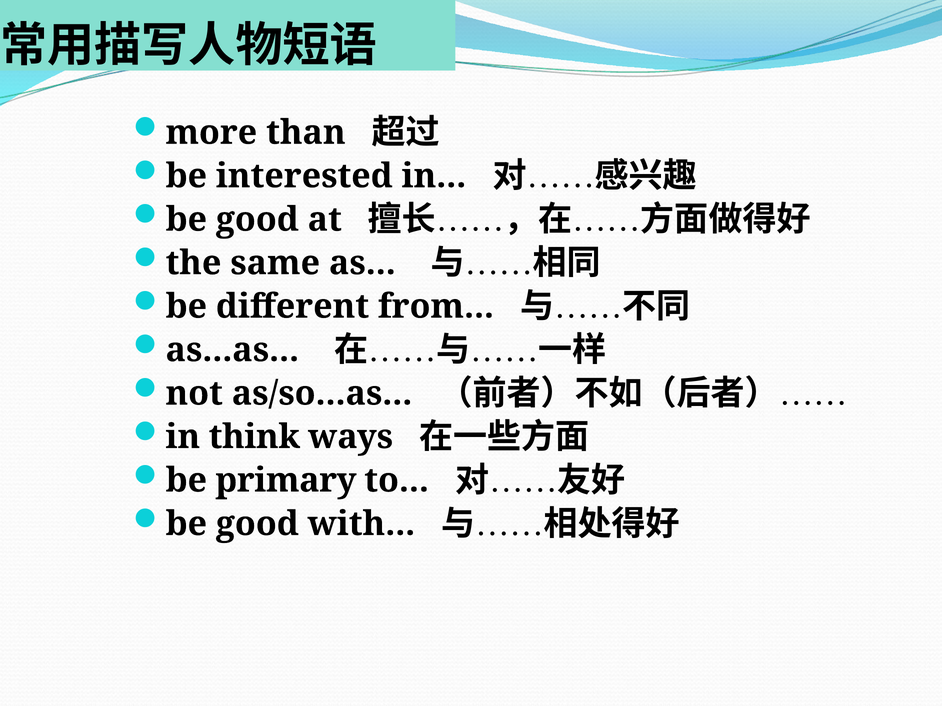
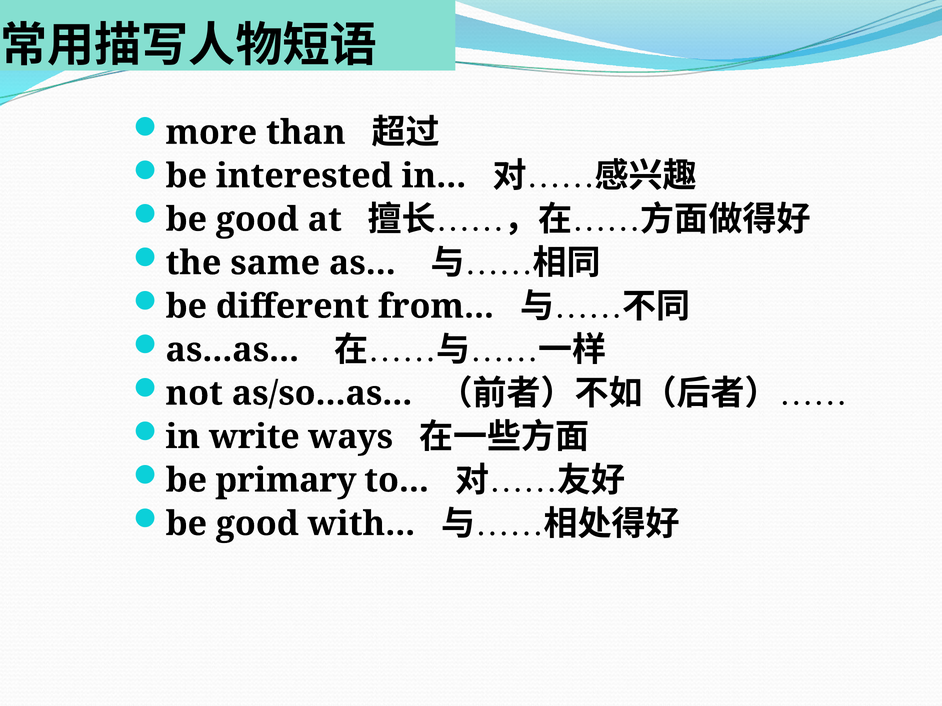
think: think -> write (254, 437)
